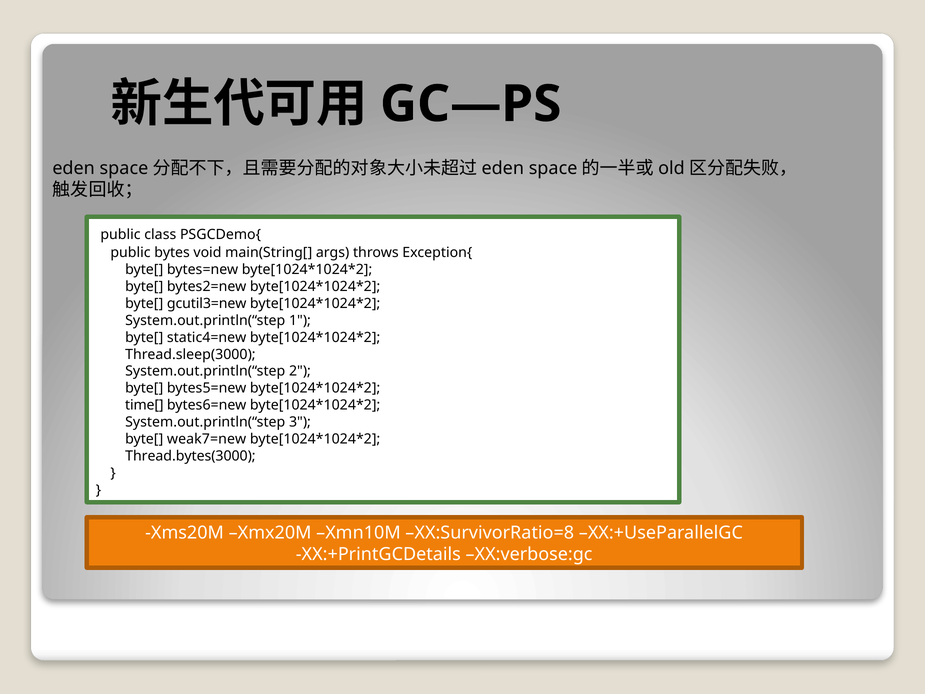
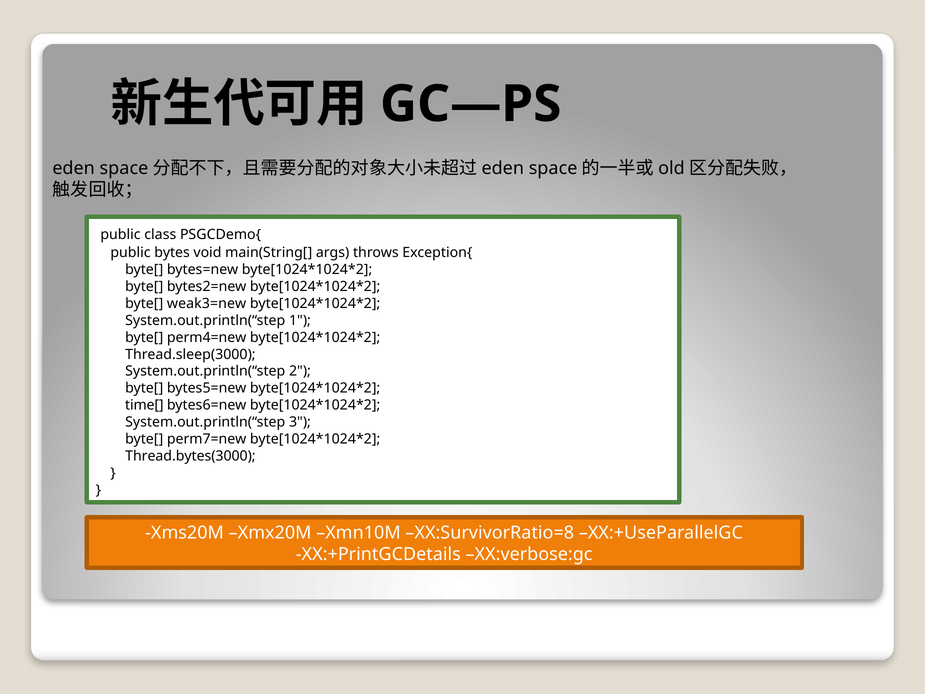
gcutil3=new: gcutil3=new -> weak3=new (207, 303)
static4=new: static4=new -> perm4=new (207, 337)
weak7=new: weak7=new -> perm7=new (207, 439)
